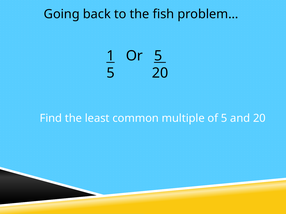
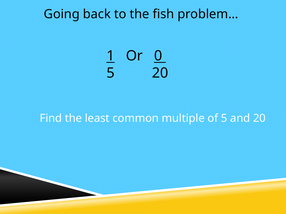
Or 5: 5 -> 0 (158, 56)
